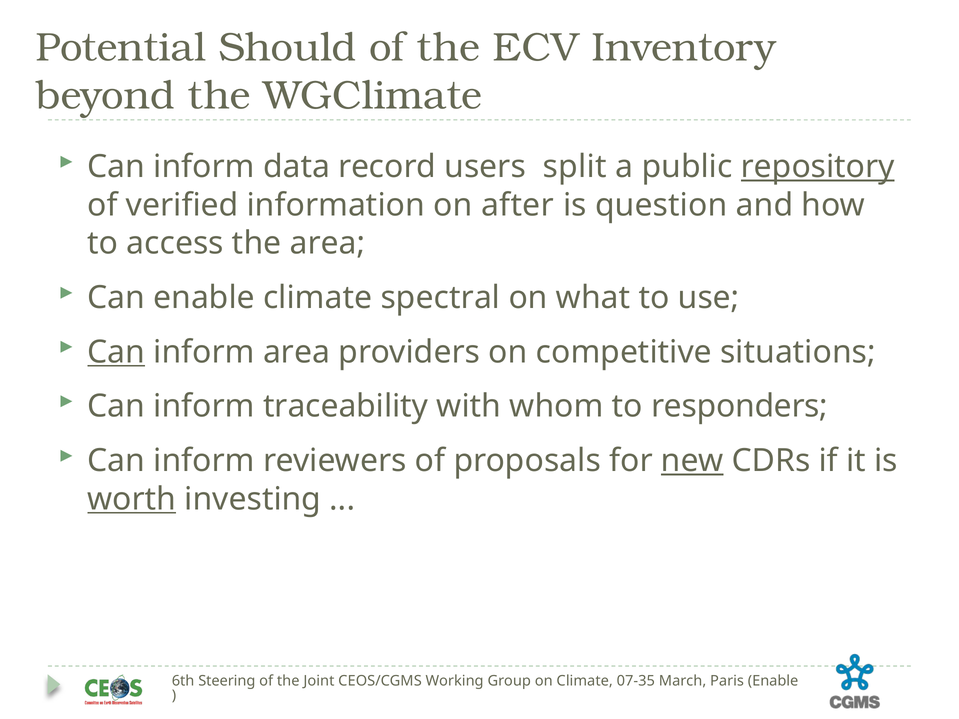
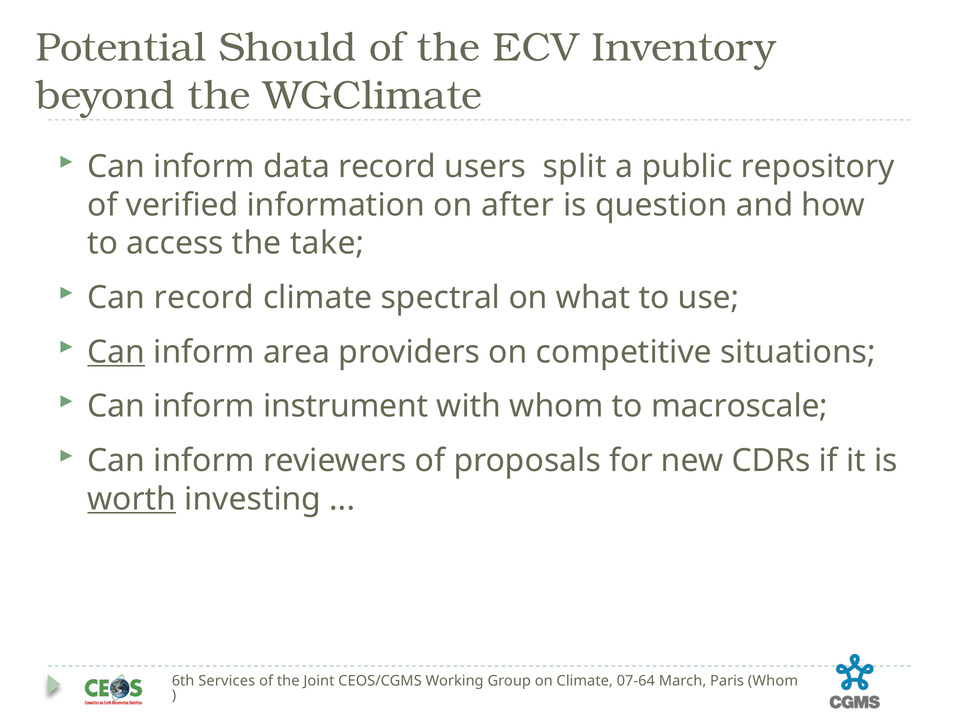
repository underline: present -> none (818, 167)
the area: area -> take (327, 243)
Can enable: enable -> record (204, 298)
traceability: traceability -> instrument (346, 406)
responders: responders -> macroscale (740, 406)
new underline: present -> none (692, 461)
Steering: Steering -> Services (227, 681)
07-35: 07-35 -> 07-64 (636, 681)
Paris Enable: Enable -> Whom (773, 681)
